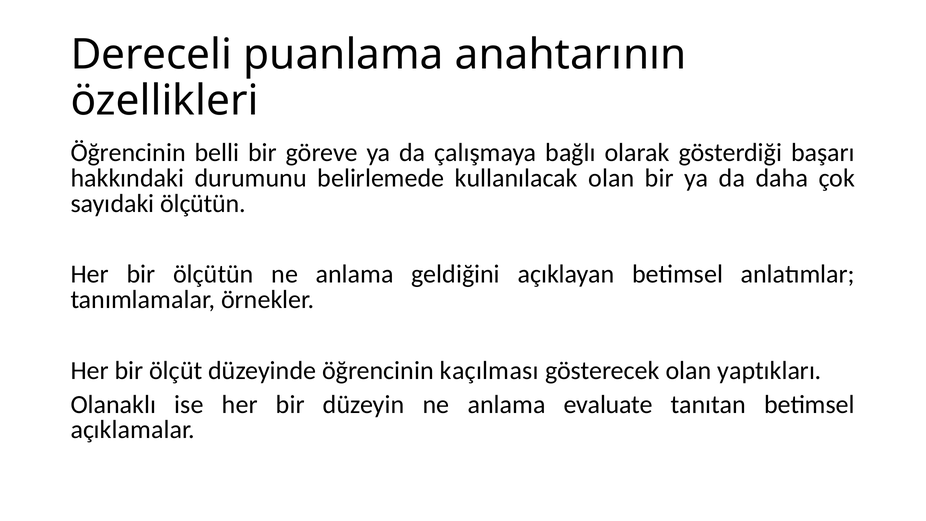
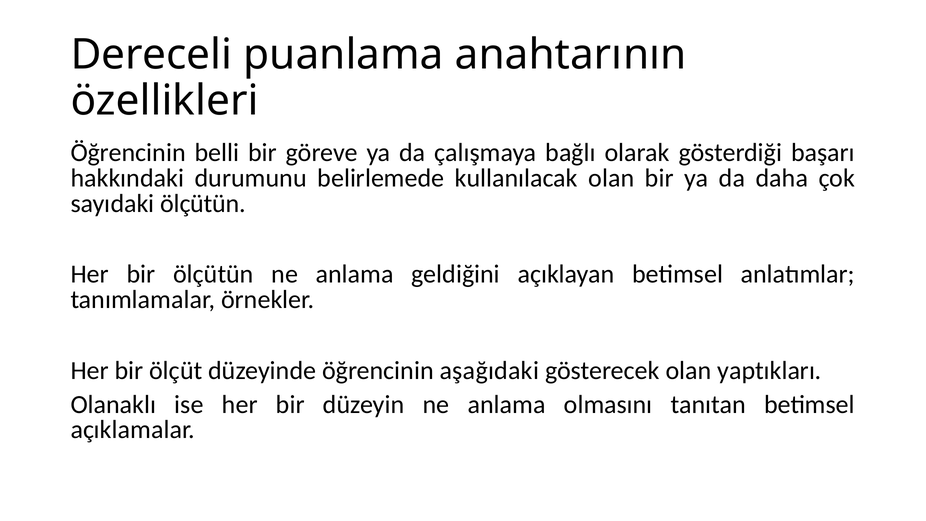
kaçılması: kaçılması -> aşağıdaki (489, 370)
evaluate: evaluate -> olmasını (608, 404)
